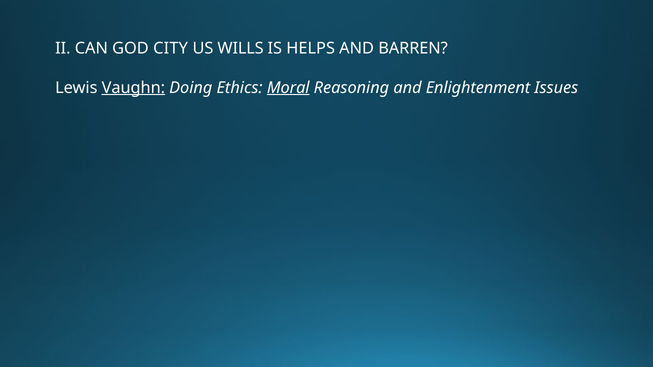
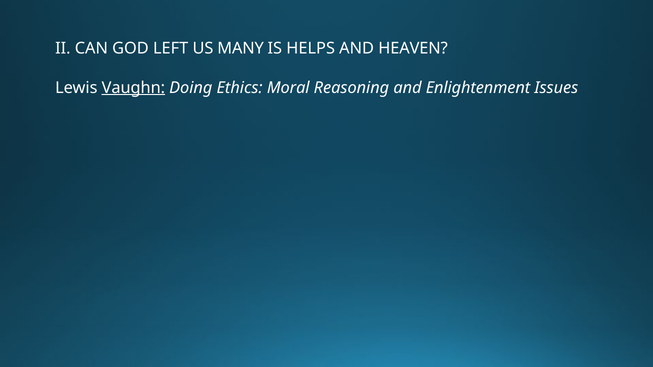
CITY: CITY -> LEFT (171, 49)
WILLS: WILLS -> MANY (241, 49)
BARREN: BARREN -> HEAVEN (413, 49)
Moral underline: present -> none (288, 88)
